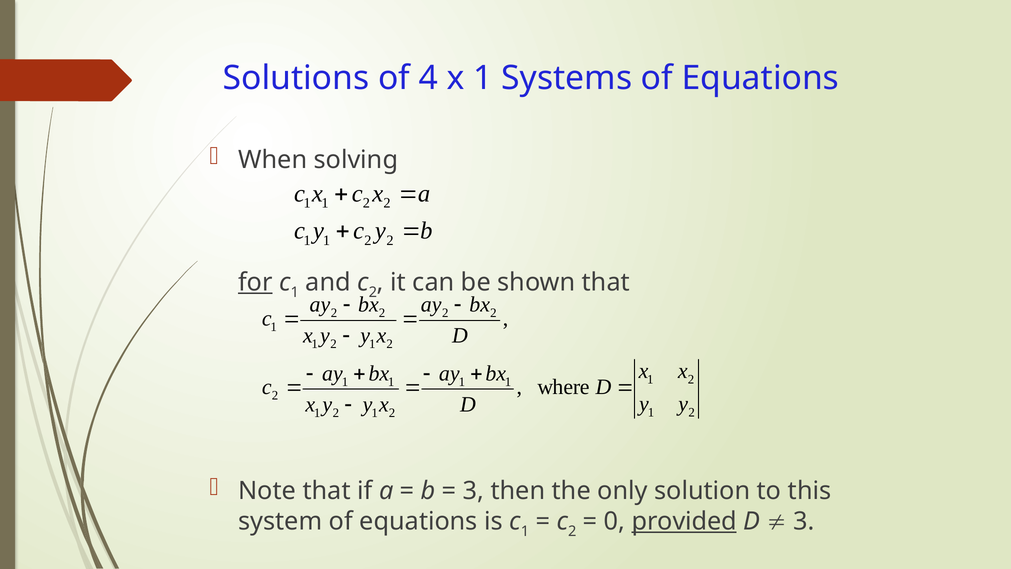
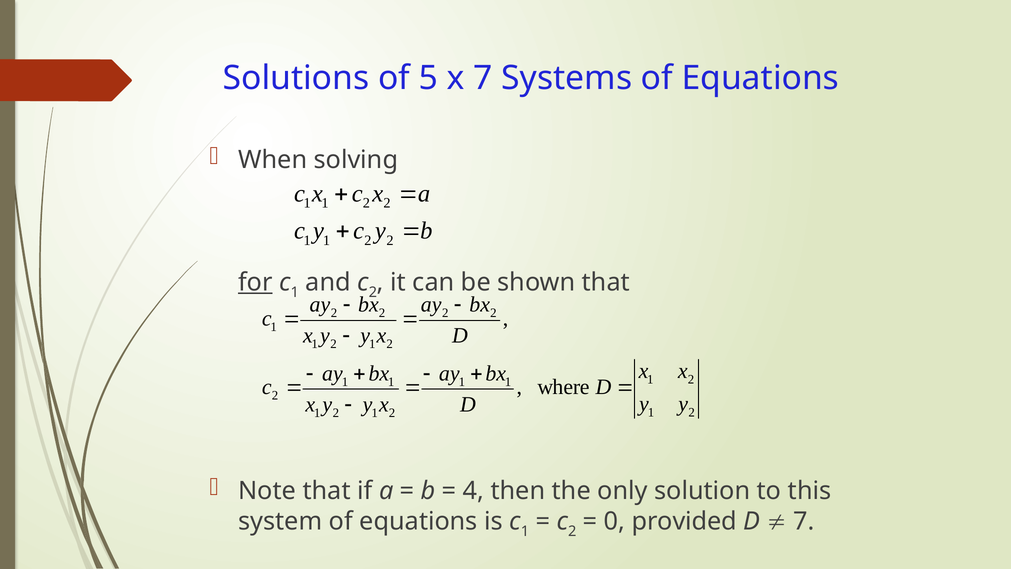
4: 4 -> 5 (428, 78)
x 1: 1 -> 7 (483, 78)
3: 3 -> 4 (474, 491)
provided underline: present -> none (684, 521)
3: 3 -> 7 (804, 521)
